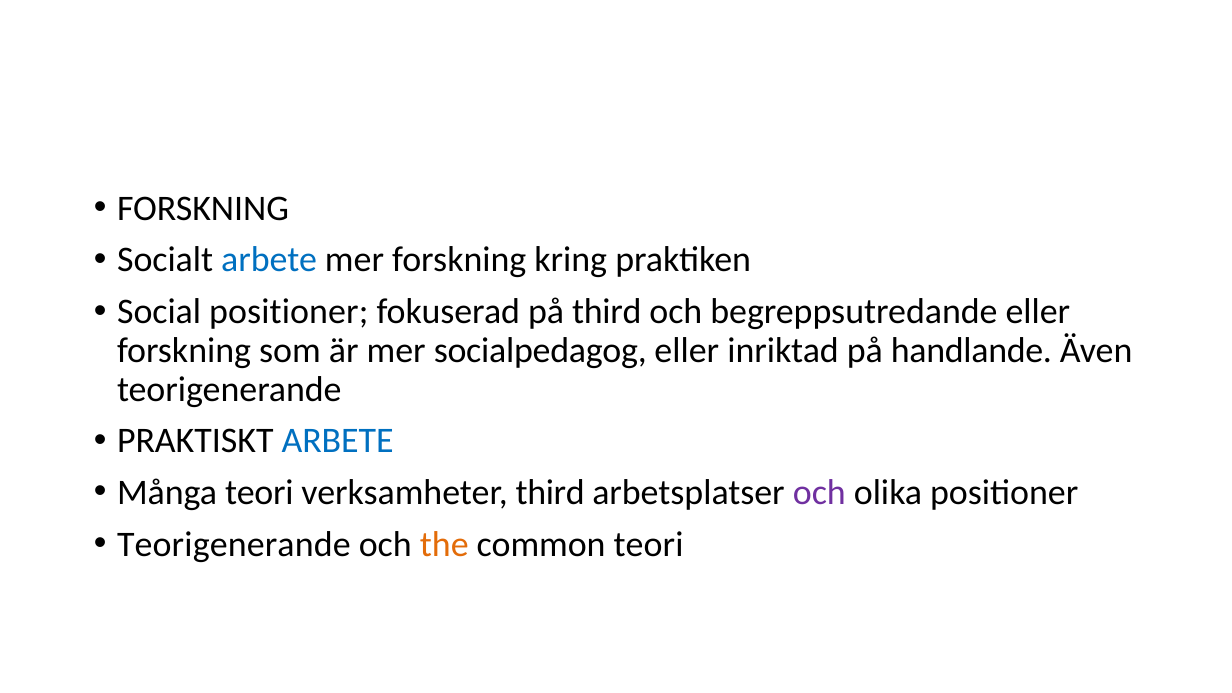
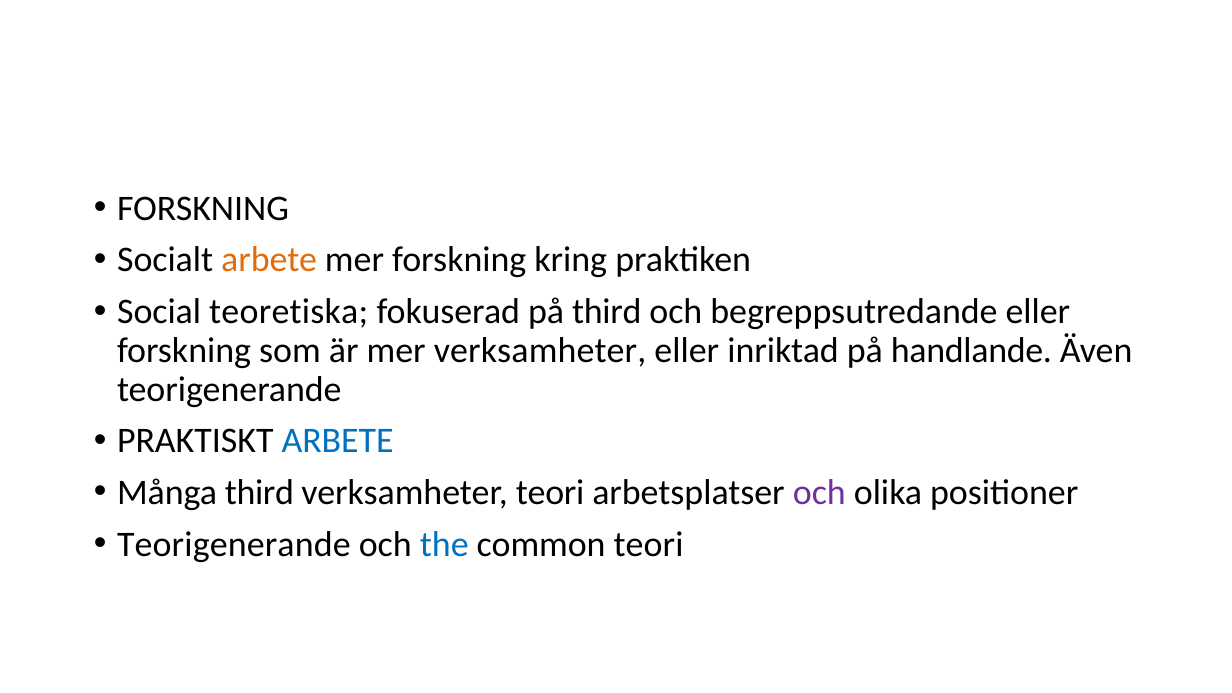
arbete colour: blue -> orange (269, 260)
Social positioner: positioner -> teoretiska (289, 312)
mer socialpedagog: socialpedagog -> verksamheter (540, 350)
Många teori: teori -> third (259, 493)
verksamheter third: third -> teori (550, 493)
the colour: orange -> blue (444, 544)
